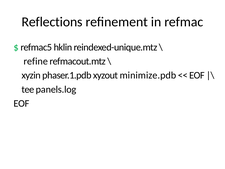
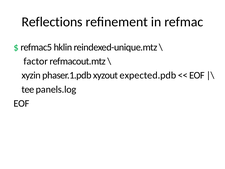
refine: refine -> factor (36, 61)
minimize.pdb: minimize.pdb -> expected.pdb (148, 75)
